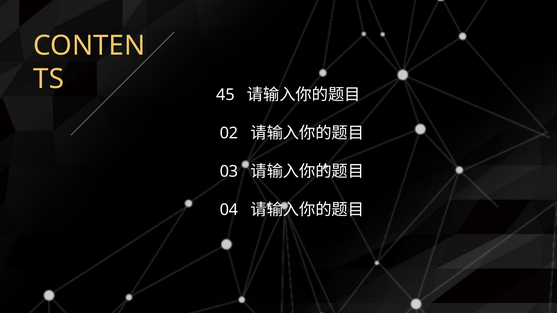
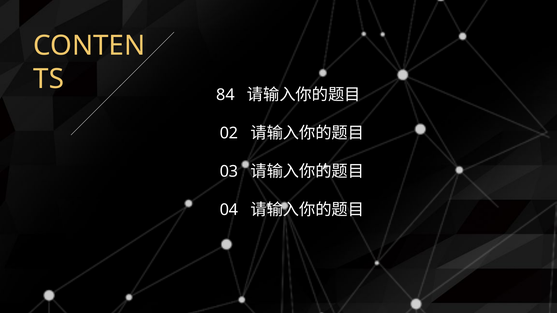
45: 45 -> 84 (225, 95)
